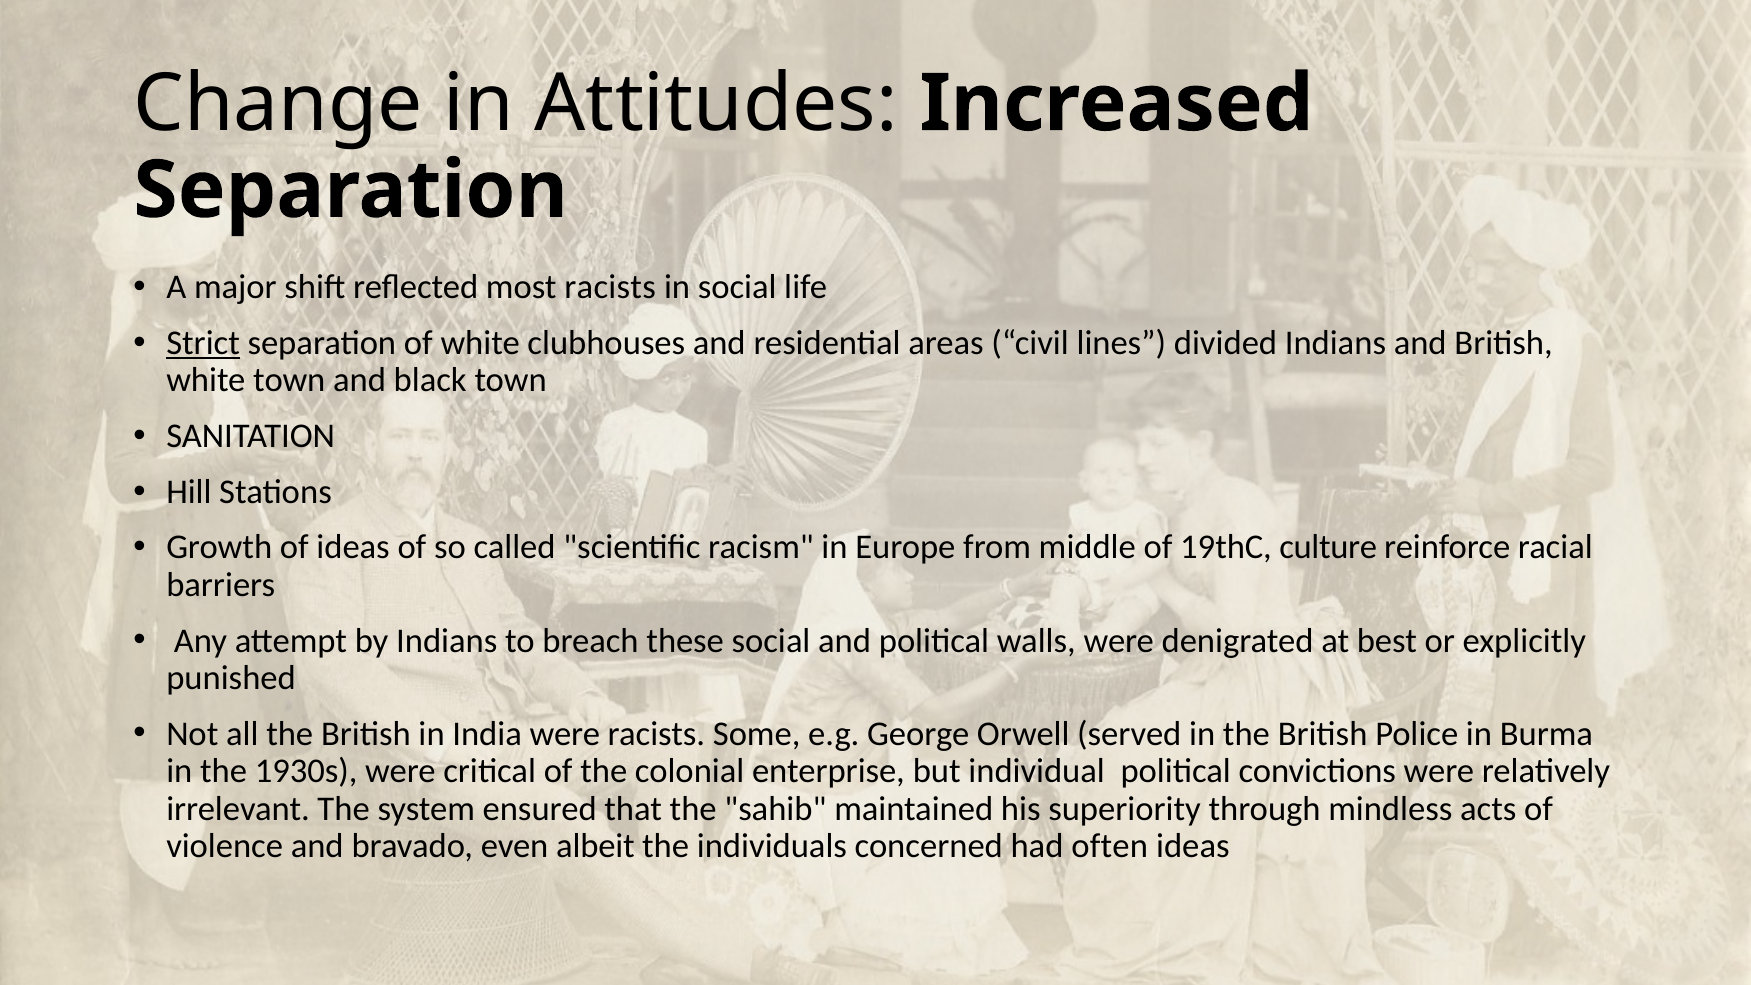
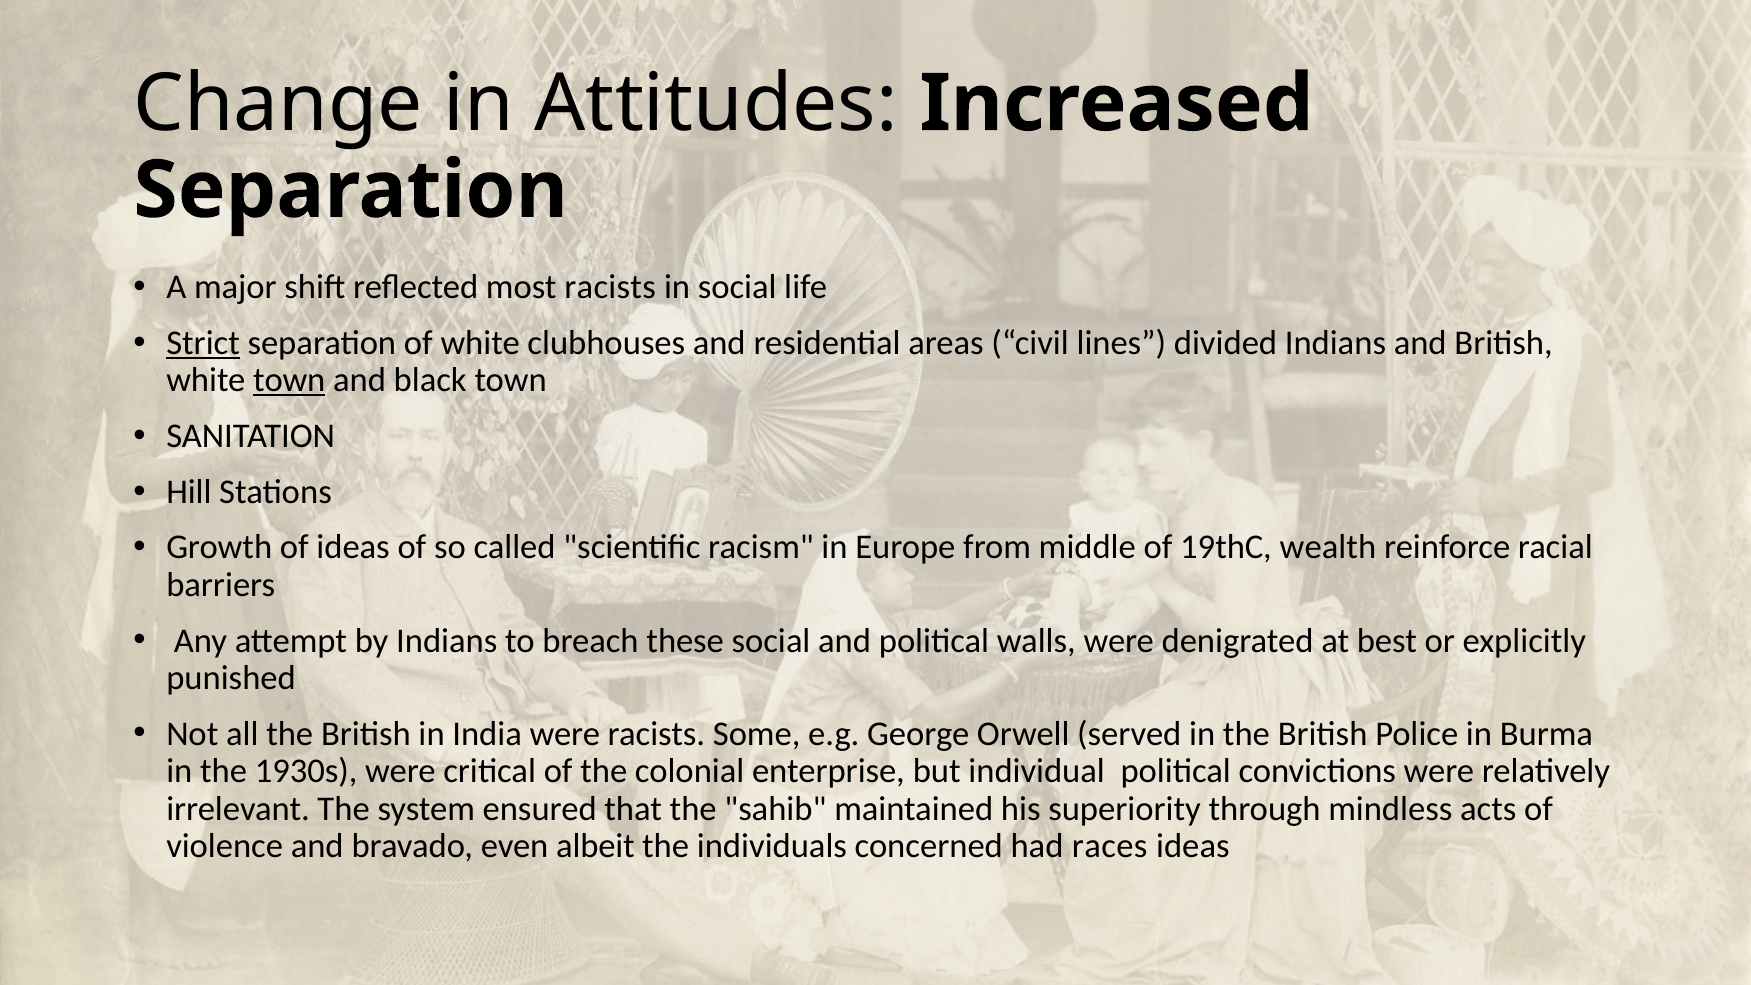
town underline: none -> present (289, 380)
culture: culture -> wealth (1328, 547)
often: often -> races (1110, 846)
